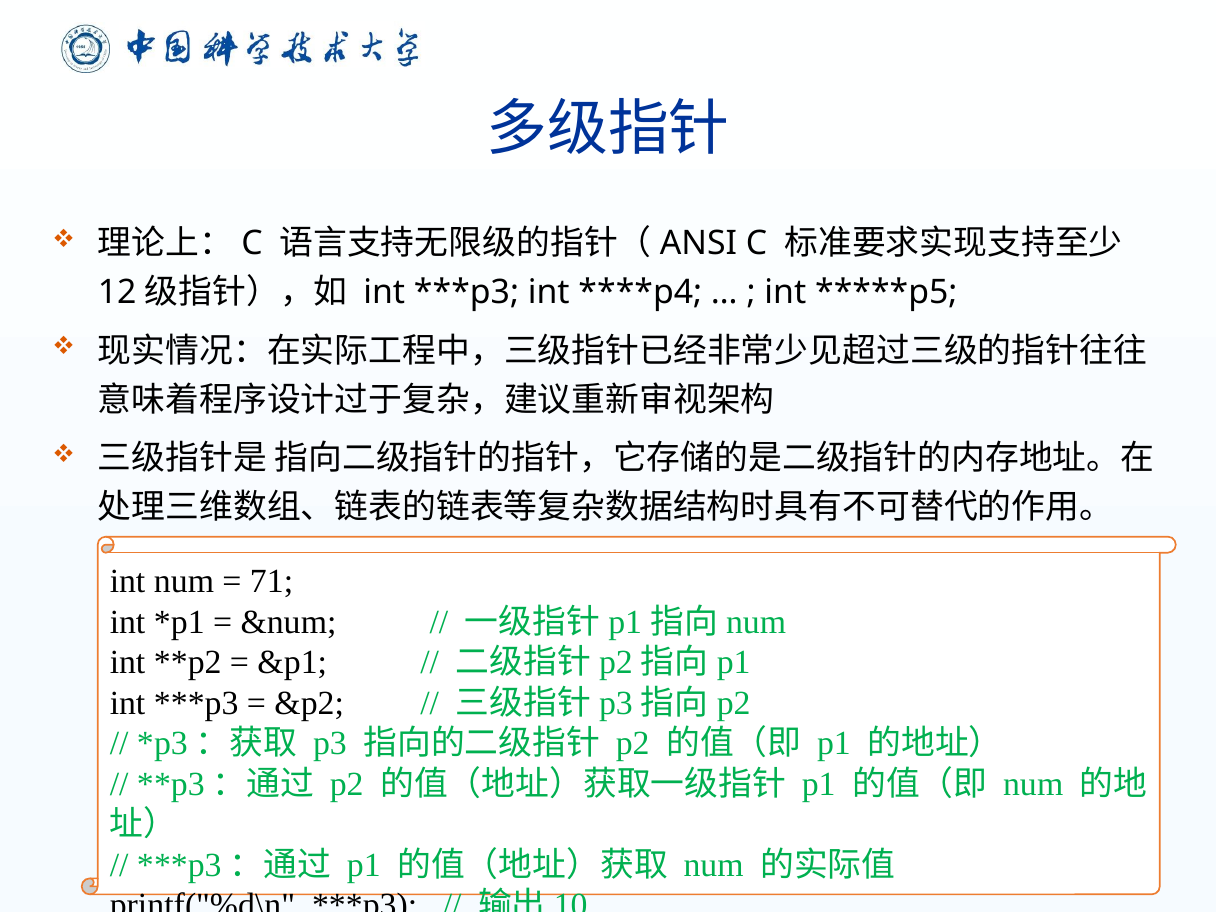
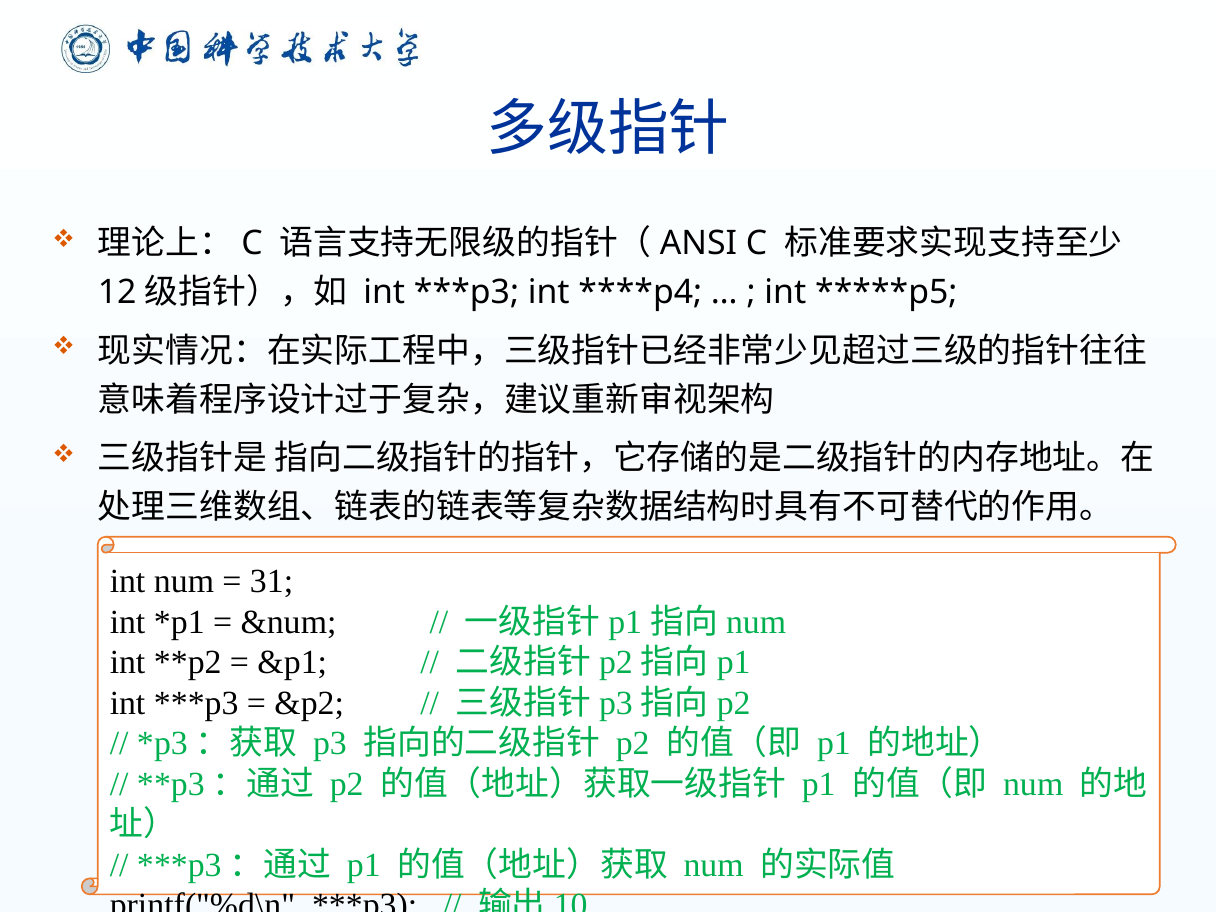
71: 71 -> 31 (272, 581)
